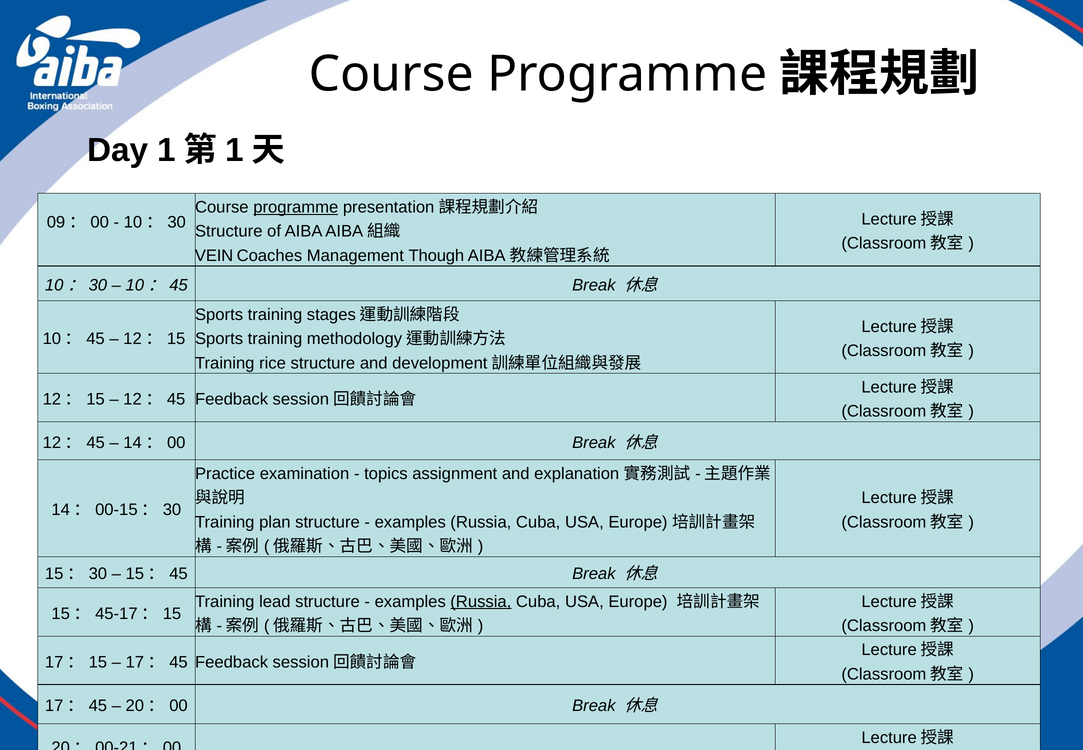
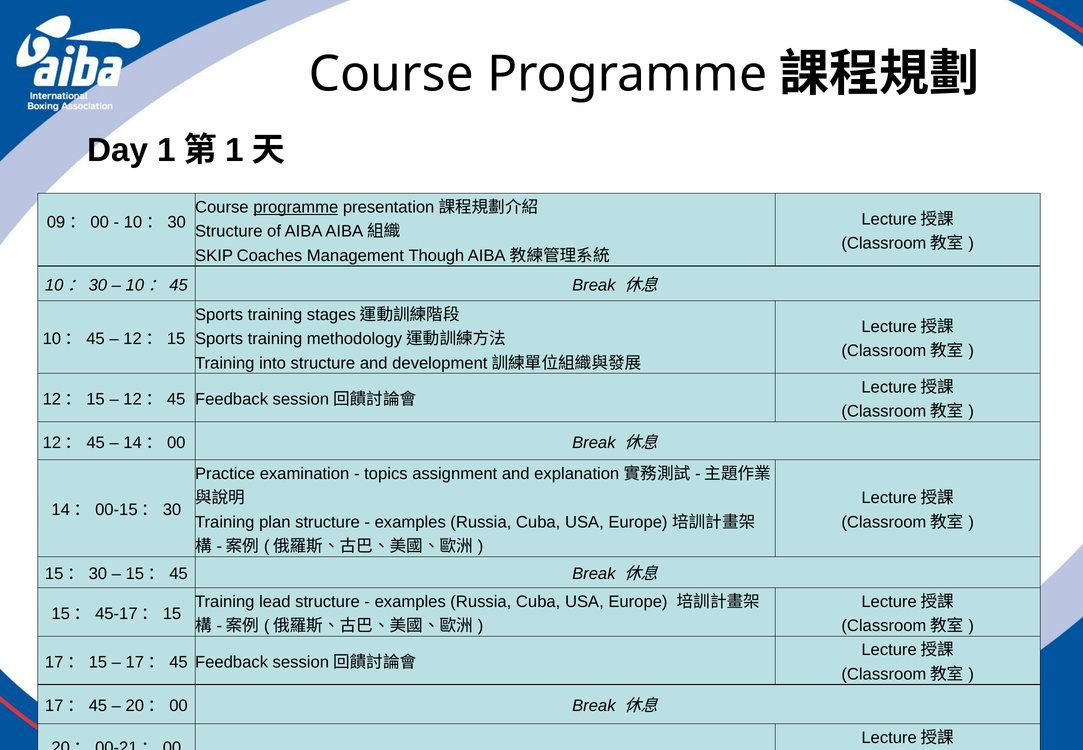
VEIN: VEIN -> SKIP (214, 255)
rice: rice -> into (273, 363)
Russia underline: present -> none (481, 601)
